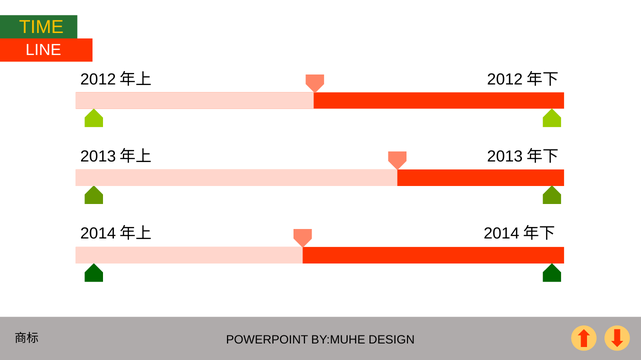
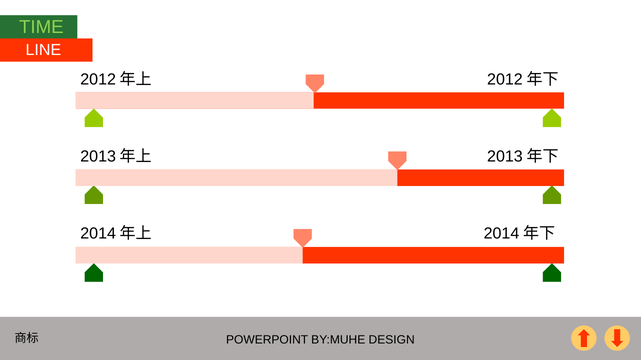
TIME colour: yellow -> light green (41, 27)
